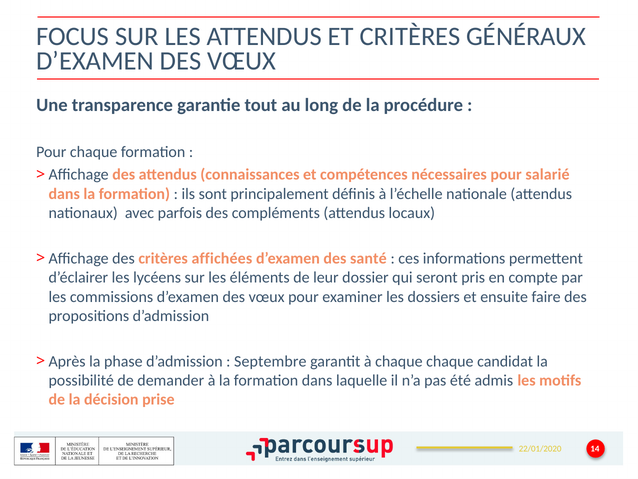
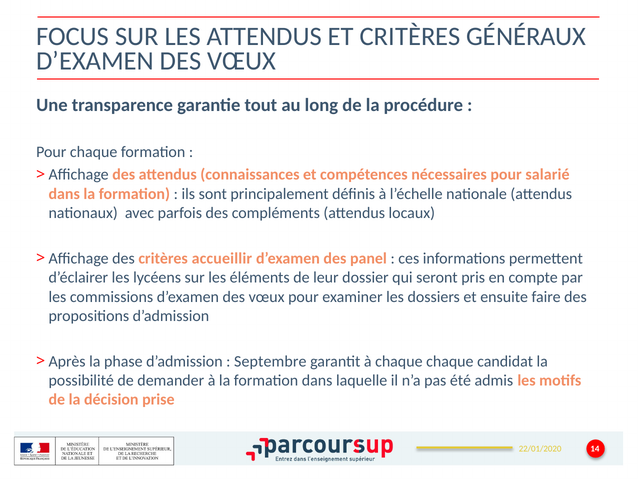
affichées: affichées -> accueillir (222, 258)
santé: santé -> panel (368, 258)
